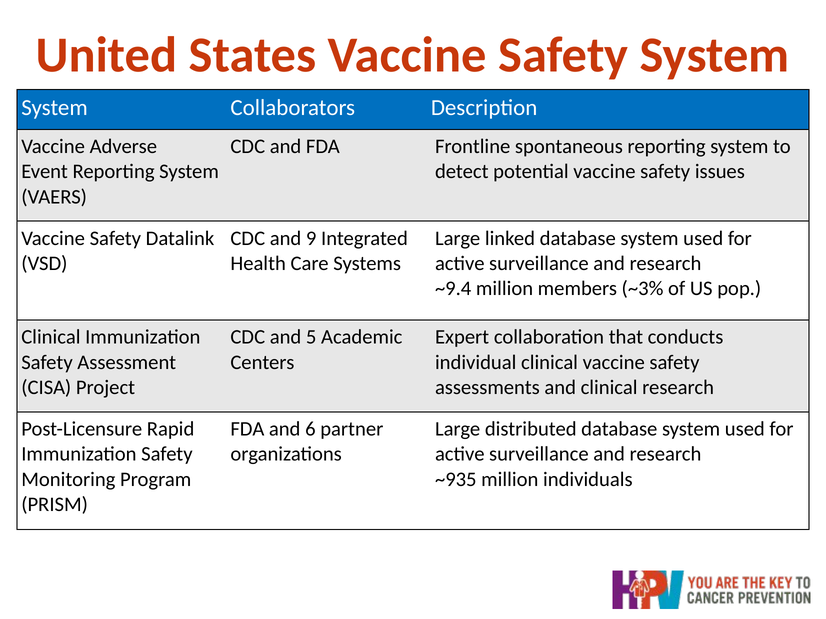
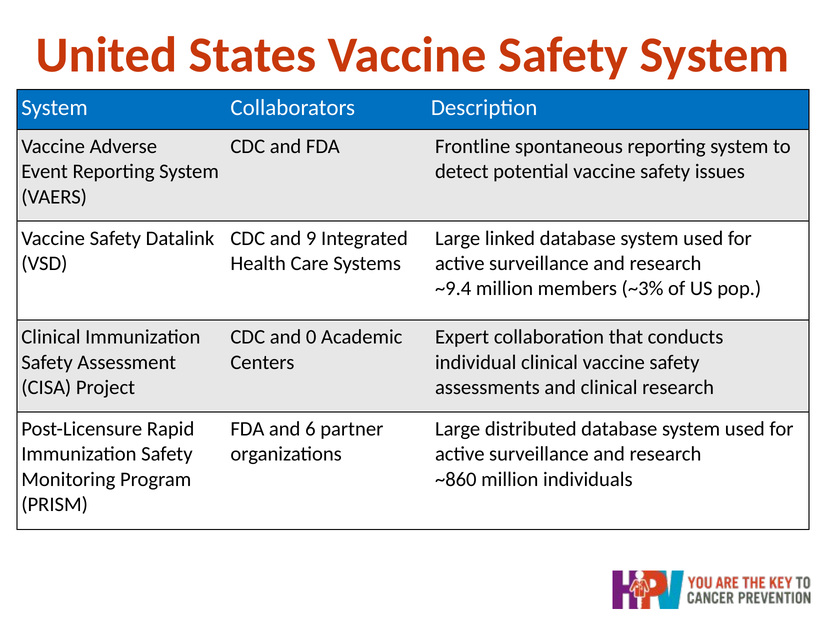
5: 5 -> 0 (311, 337)
~935: ~935 -> ~860 (456, 480)
